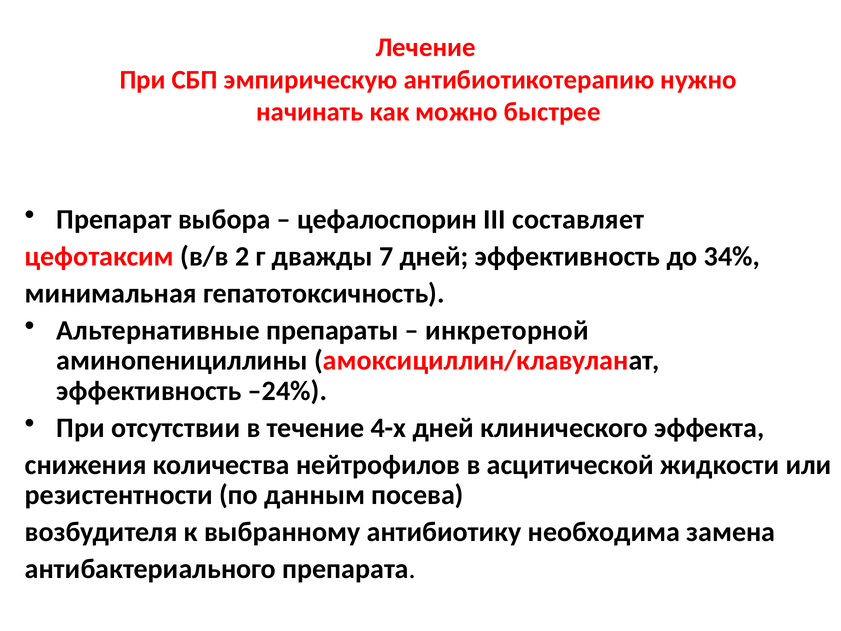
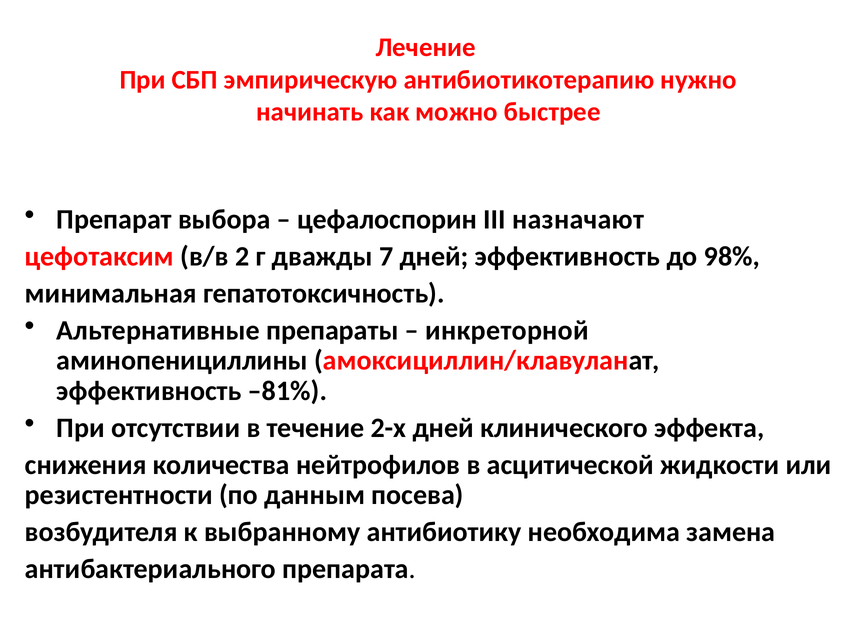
составляет: составляет -> назначают (578, 219)
34%: 34% -> 98% (732, 256)
–24%: –24% -> –81% (287, 391)
4-х: 4-х -> 2-х (389, 428)
